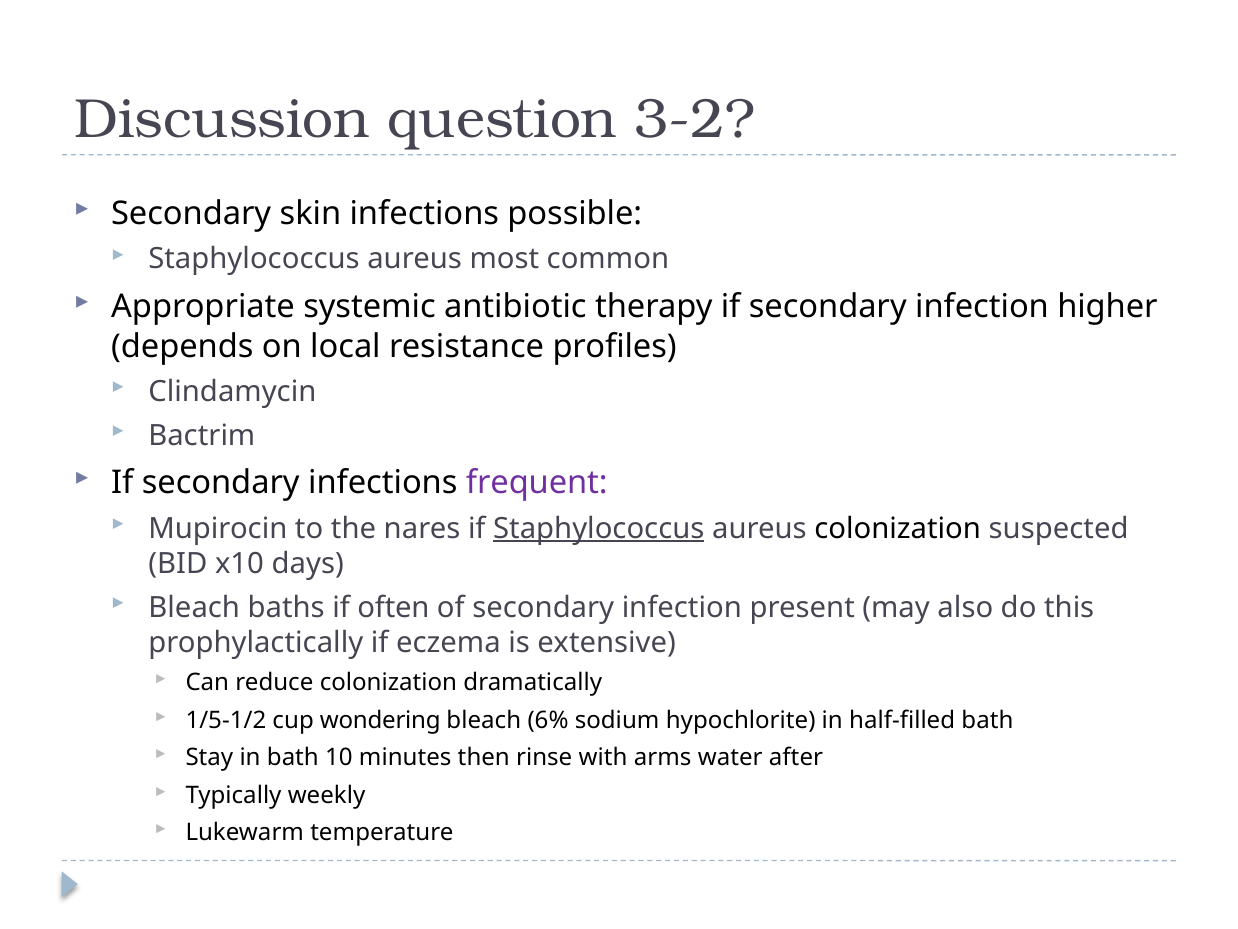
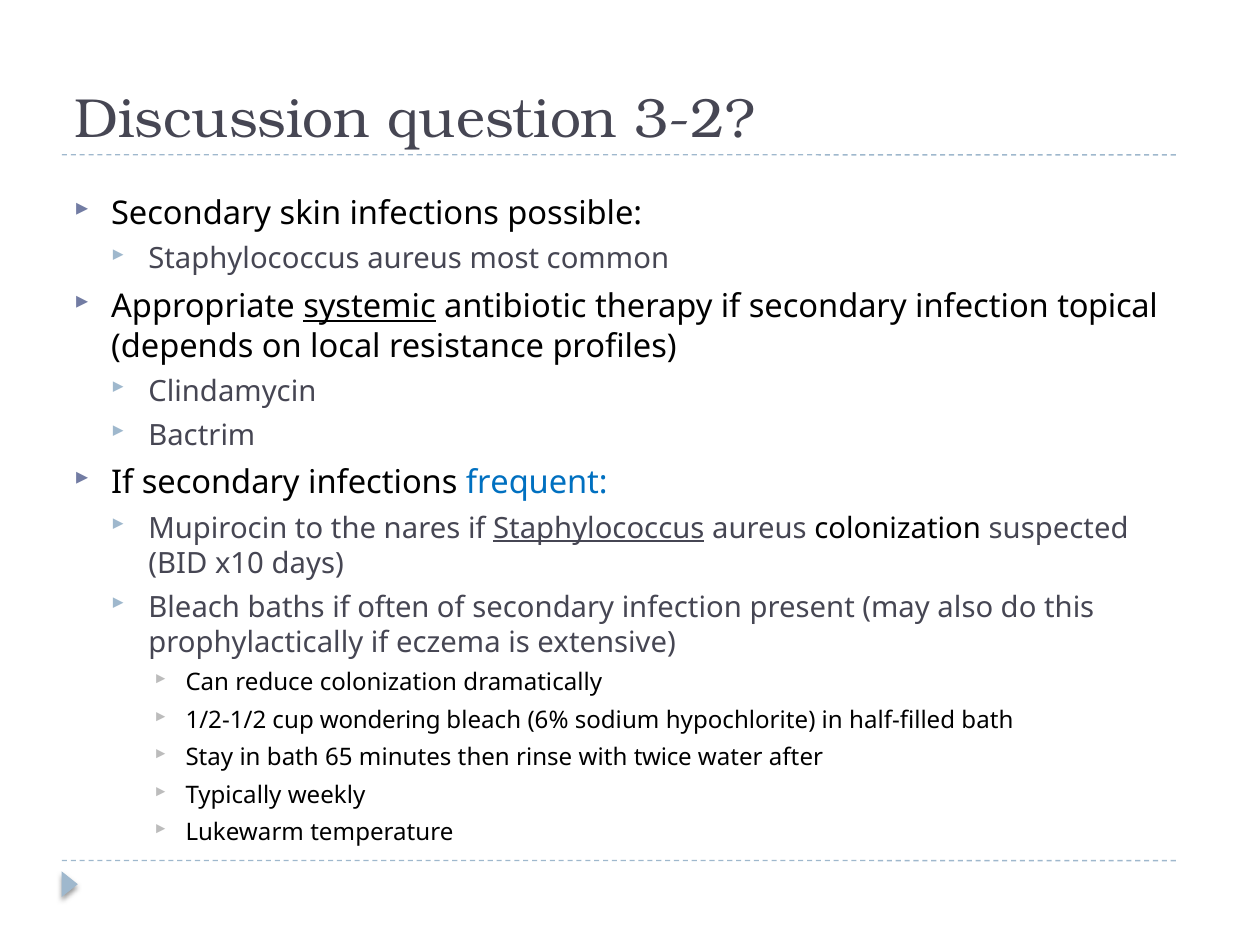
systemic underline: none -> present (370, 307)
higher: higher -> topical (1108, 307)
frequent colour: purple -> blue (537, 483)
1/5-1/2: 1/5-1/2 -> 1/2-1/2 (226, 720)
10: 10 -> 65 (339, 757)
arms: arms -> twice (663, 757)
